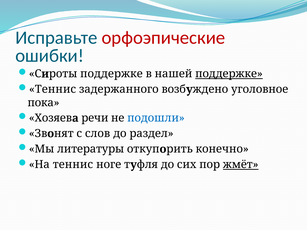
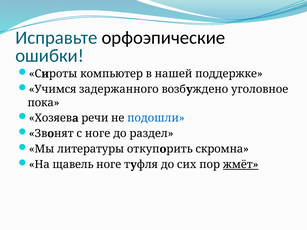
орфоэпические colour: red -> black (163, 38)
Сироты поддержке: поддержке -> компьютер (112, 74)
поддержке underline: present -> none (229, 74)
Теннис: Теннис -> Учимся (53, 89)
с слов: слов -> ноге (98, 134)
конечно: конечно -> скромна (222, 149)
На теннис: теннис -> щавель (73, 165)
